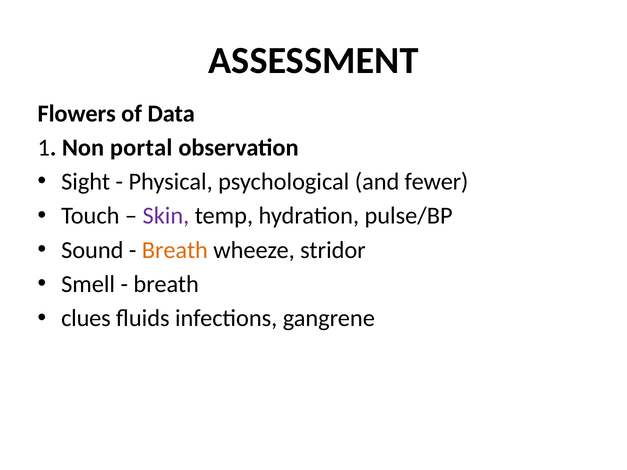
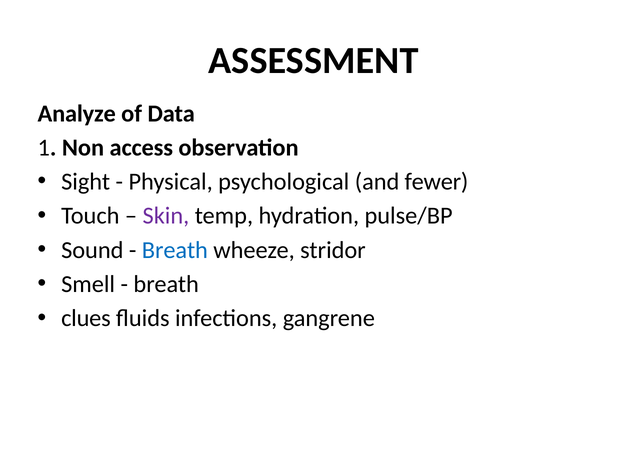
Flowers: Flowers -> Analyze (77, 114)
portal: portal -> access (141, 148)
Breath colour: orange -> blue (175, 250)
